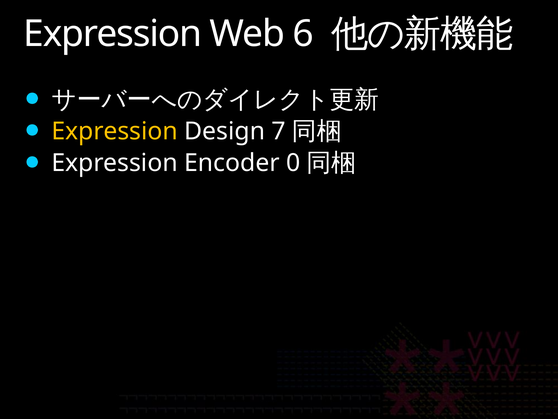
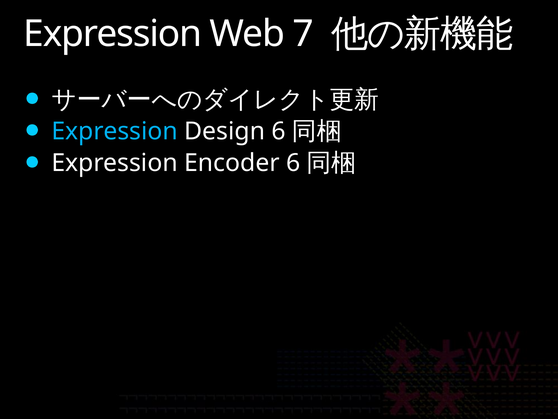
6: 6 -> 7 (303, 34)
Expression colour: yellow -> light blue (115, 131)
Design 7: 7 -> 6 (279, 131)
Encoder 0: 0 -> 6 (293, 163)
